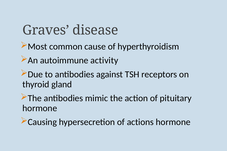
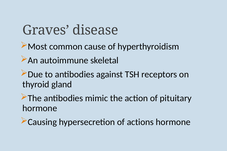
activity: activity -> skeletal (104, 61)
